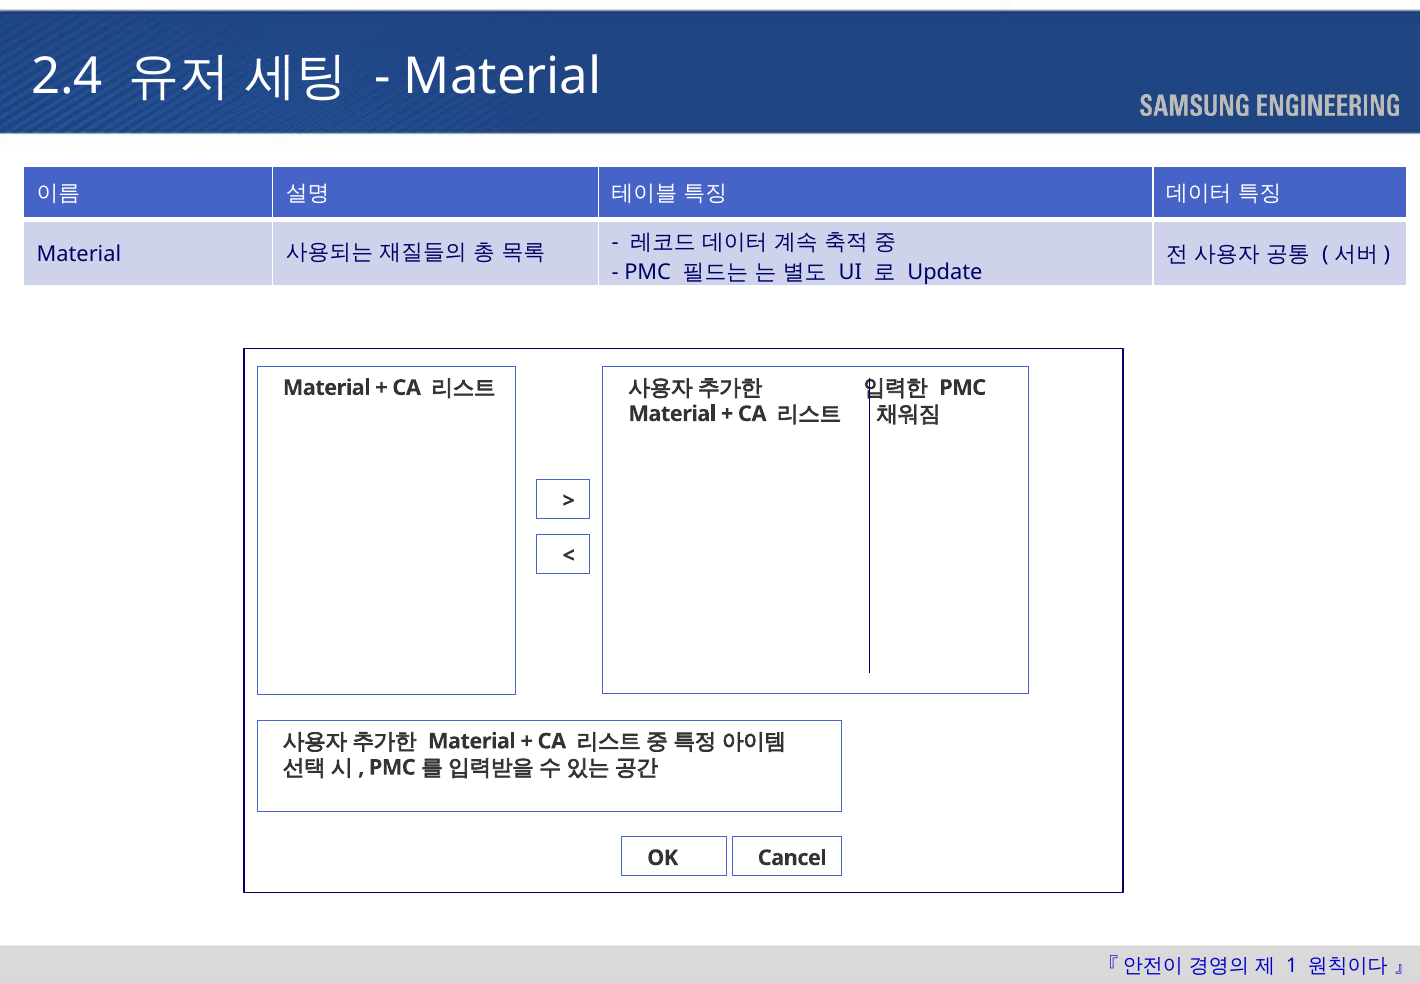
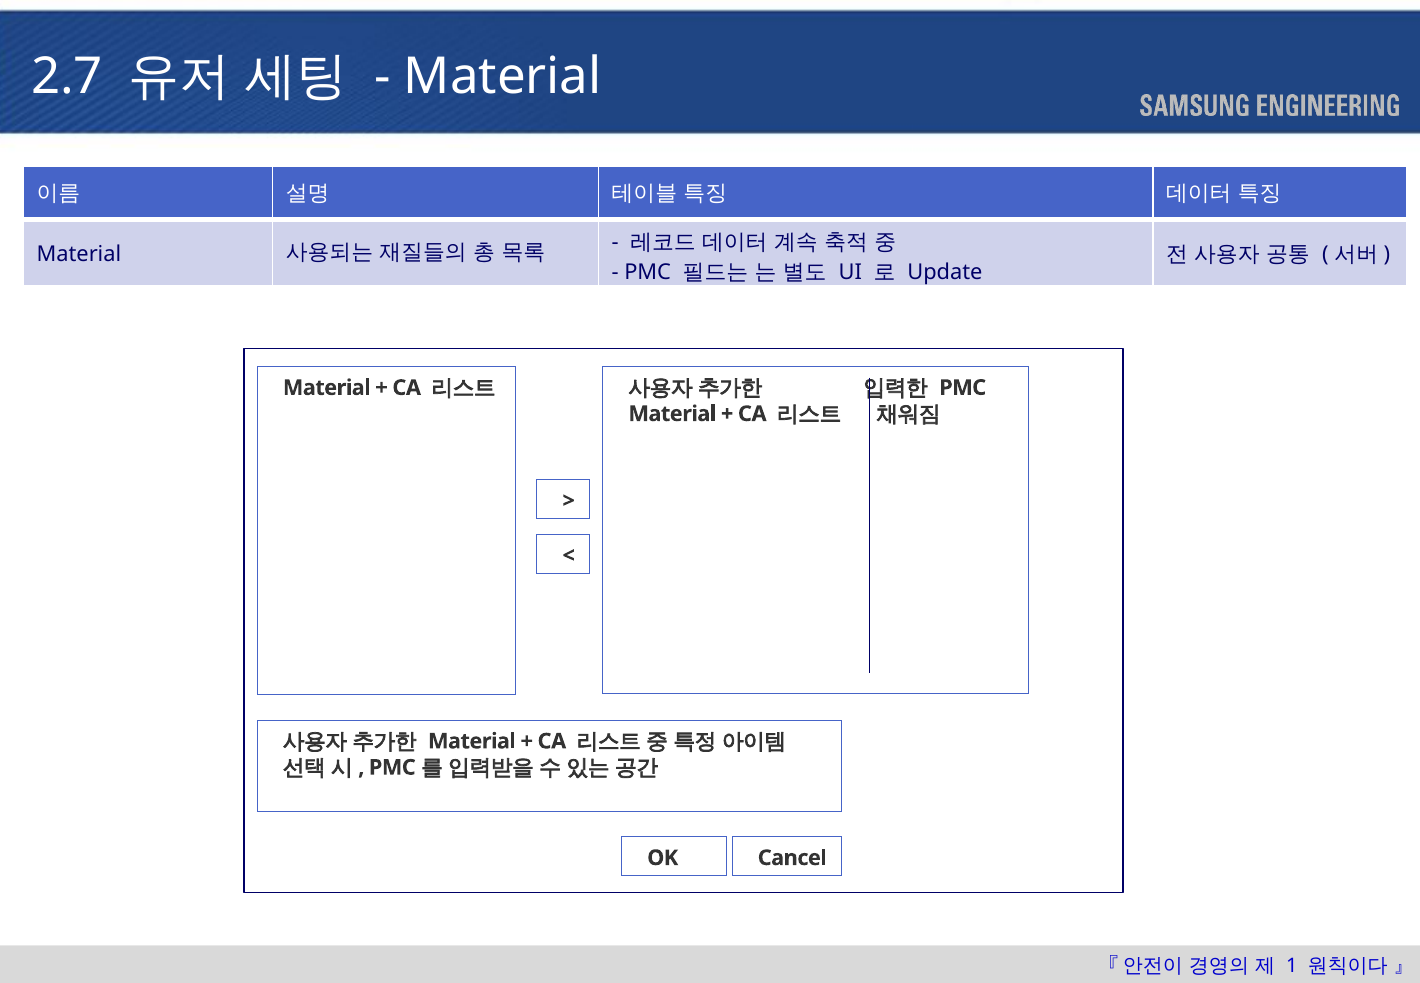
2.4: 2.4 -> 2.7 (67, 76)
